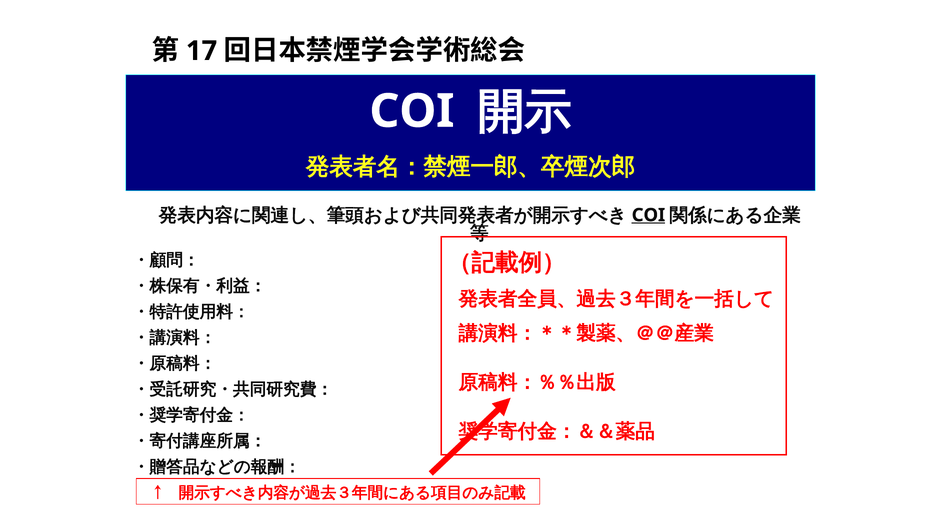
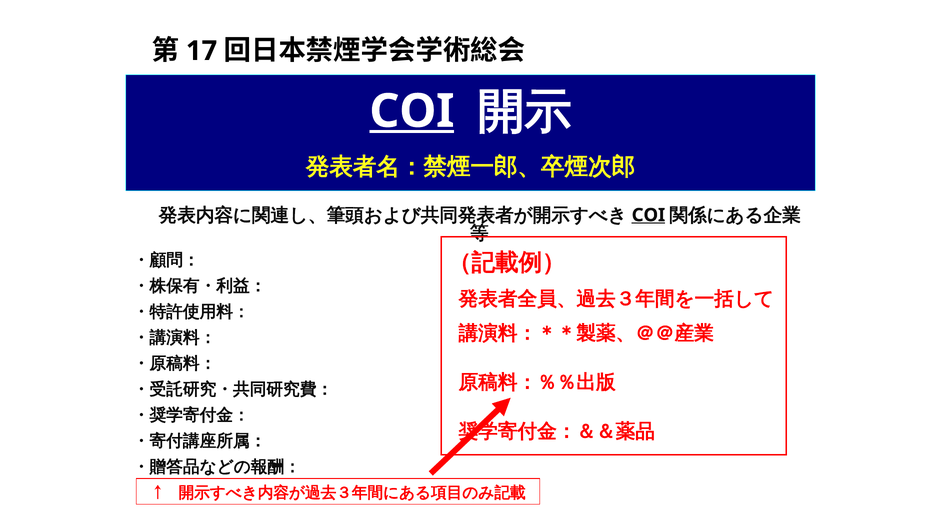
COI underline: none -> present (412, 111)
